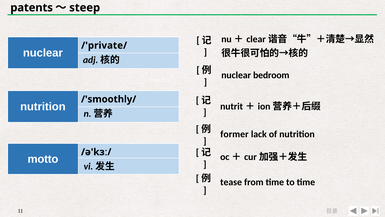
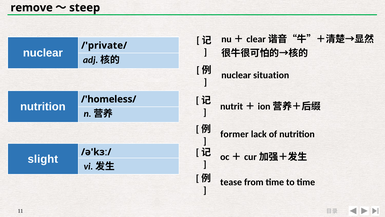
patents: patents -> remove (32, 8)
bedroom: bedroom -> situation (271, 75)
/'smoothly/: /'smoothly/ -> /'homeless/ (109, 99)
motto: motto -> slight (43, 159)
